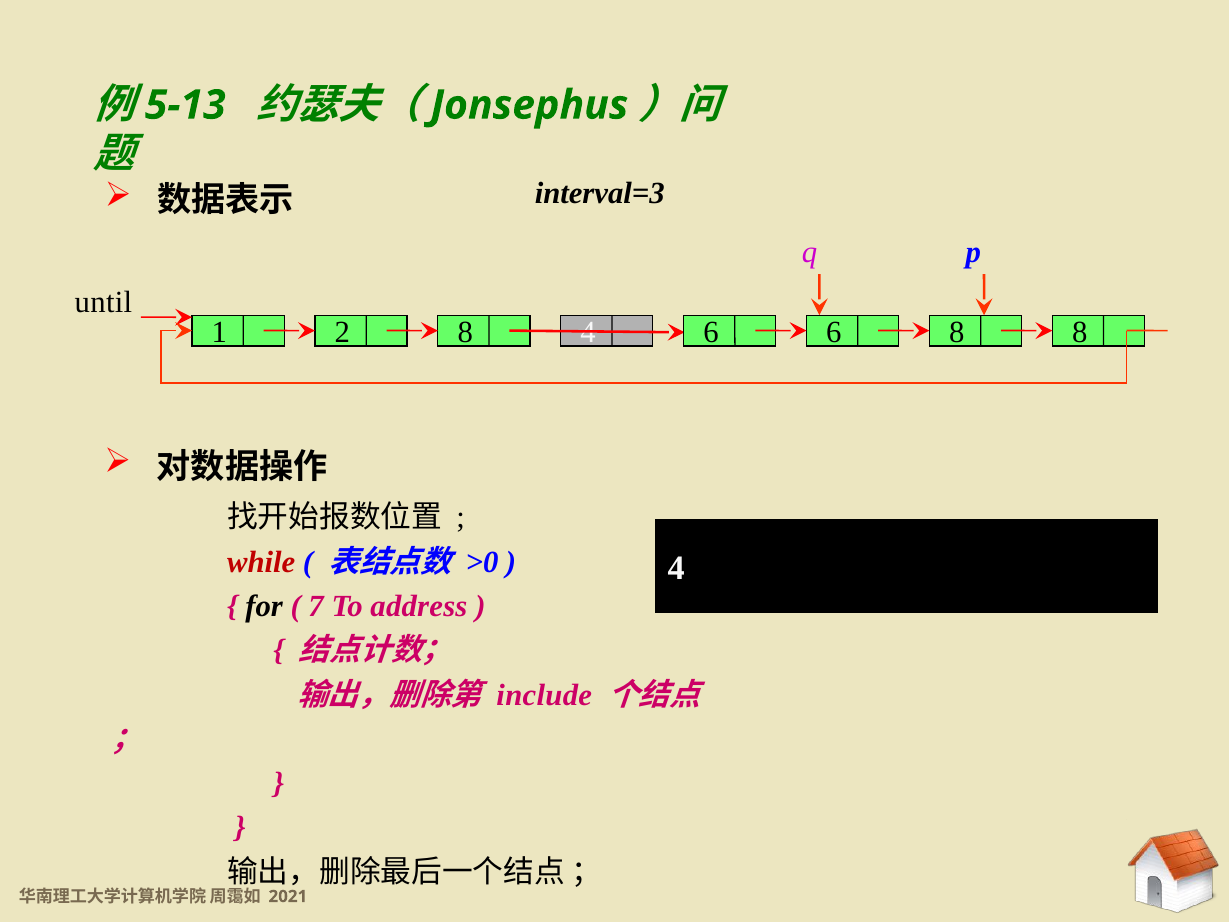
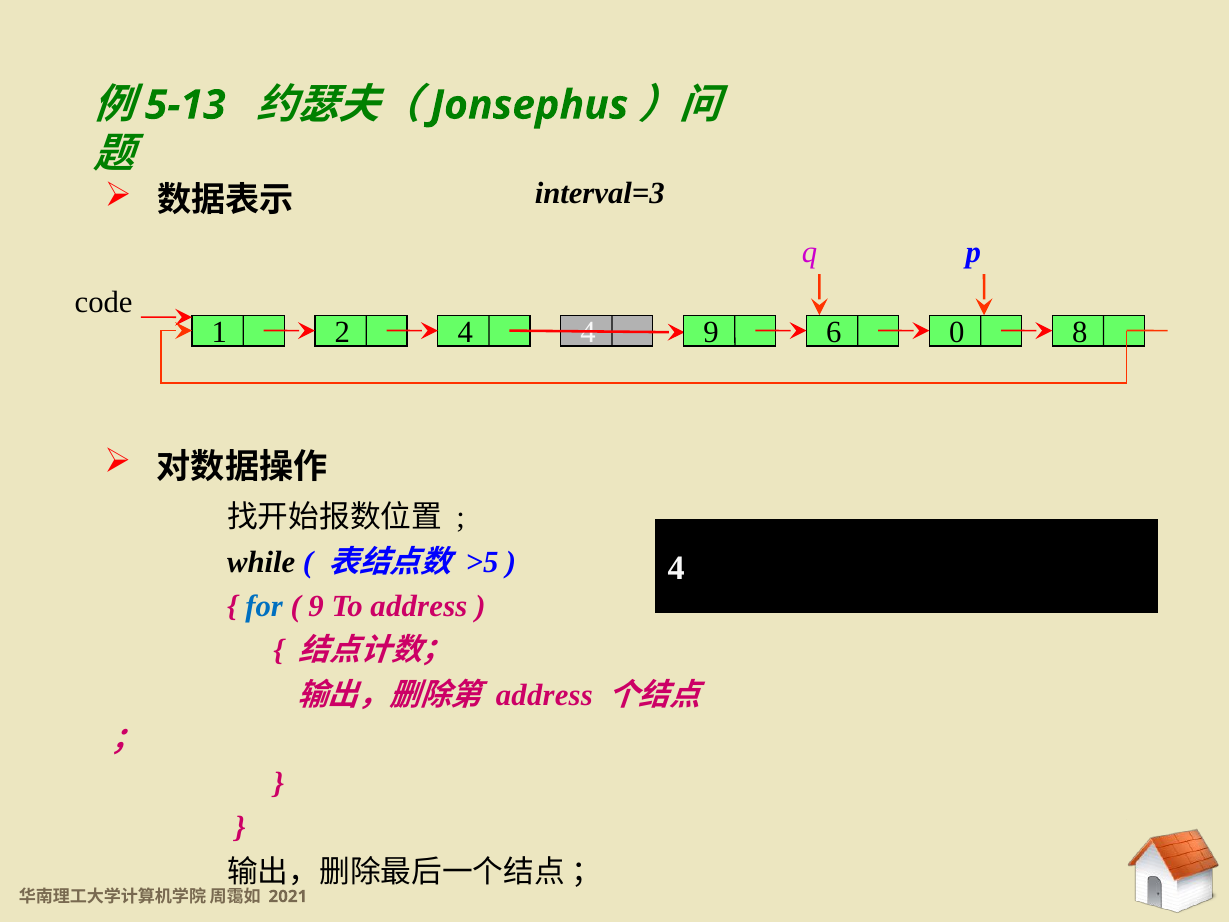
until: until -> code (104, 303)
2 8: 8 -> 4 (465, 333)
4 6: 6 -> 9 (711, 333)
6 8: 8 -> 0 (957, 333)
while colour: red -> black (261, 562)
>0: >0 -> >5 (482, 562)
for colour: black -> blue (264, 606)
7: 7 -> 9 (316, 606)
include: include -> address (544, 695)
